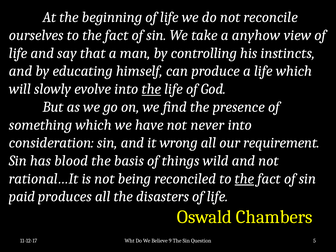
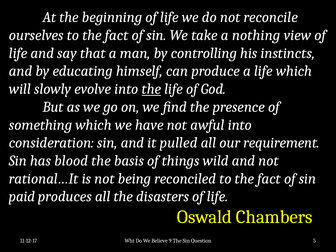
anyhow: anyhow -> nothing (256, 35)
never: never -> awful (207, 125)
wrong: wrong -> pulled (179, 143)
the underline: present -> none (244, 179)
